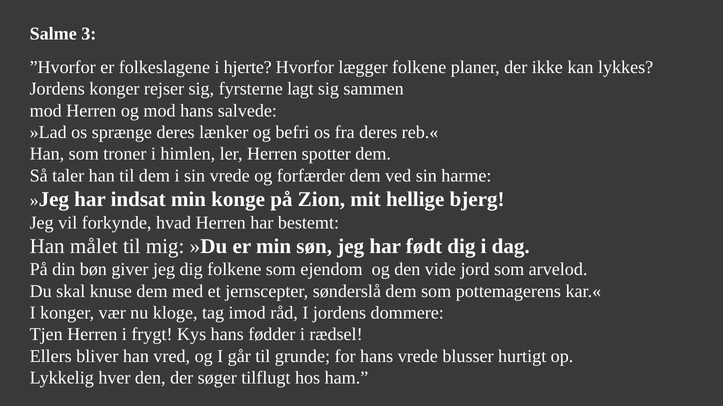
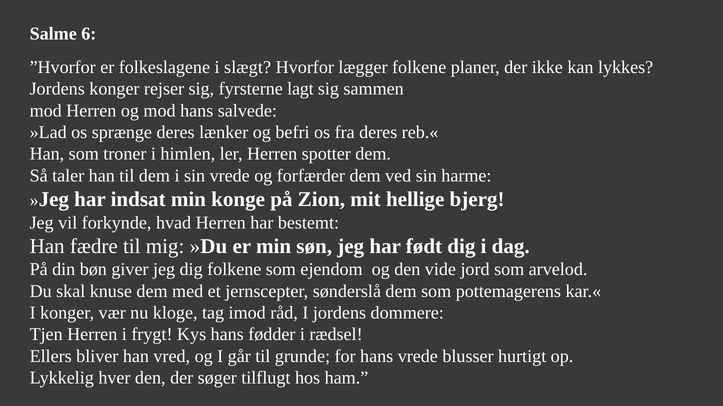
3: 3 -> 6 (89, 34)
hjerte: hjerte -> slægt (248, 67)
målet: målet -> fædre (94, 247)
